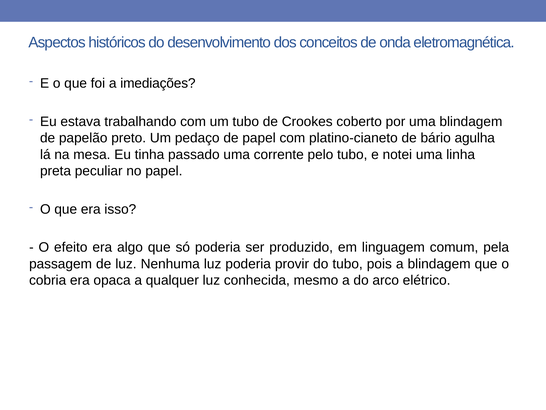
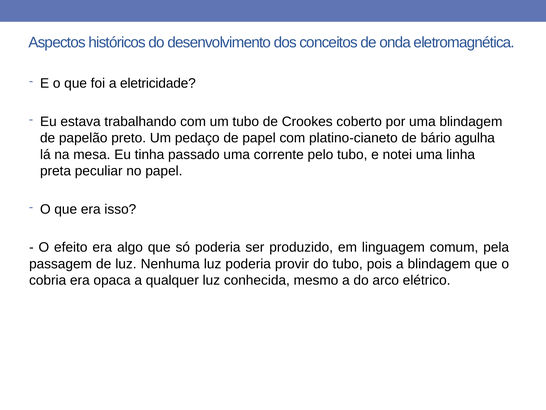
imediações: imediações -> eletricidade (158, 83)
